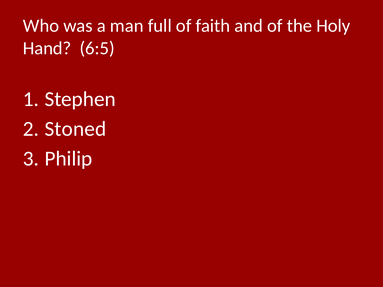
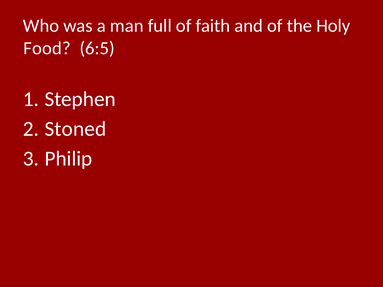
Hand: Hand -> Food (47, 48)
